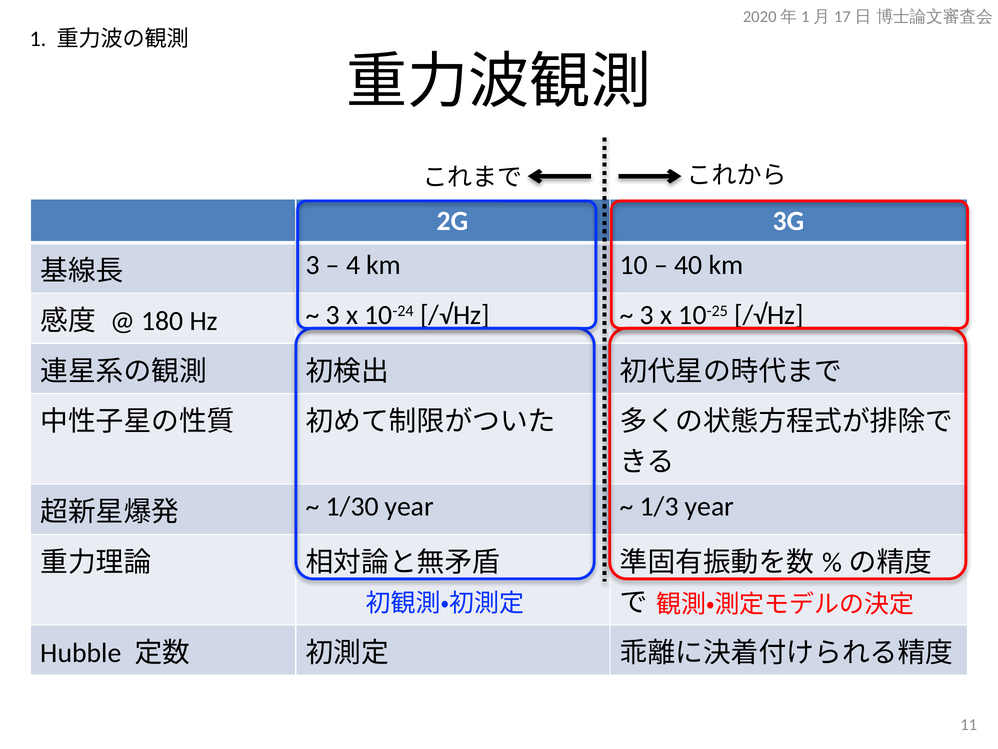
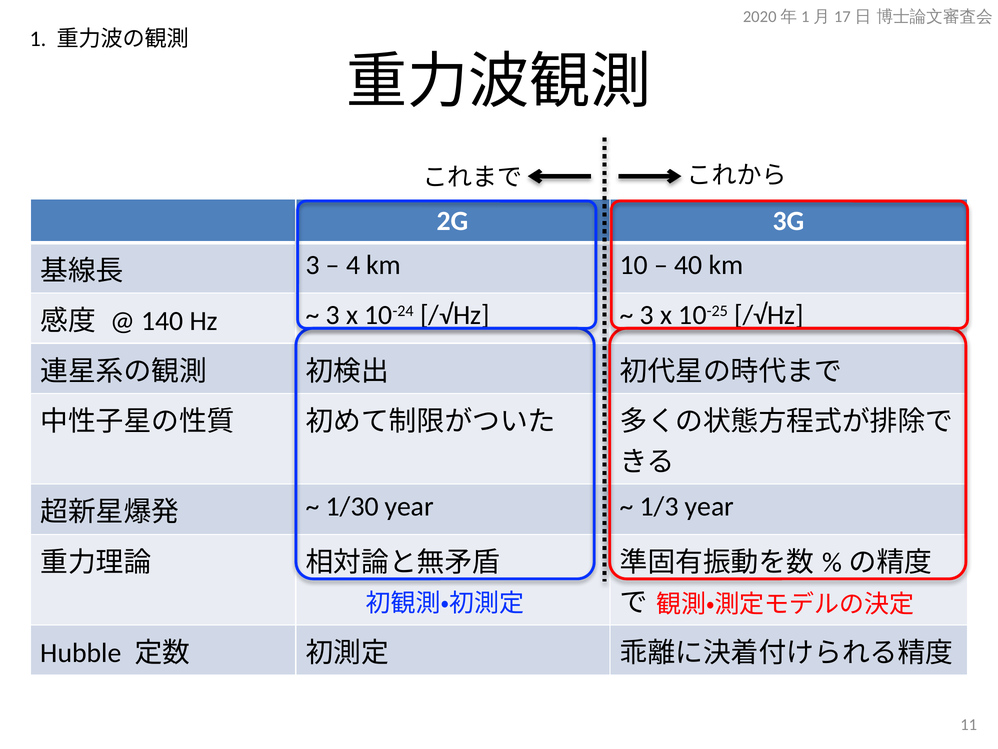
180: 180 -> 140 (162, 321)
